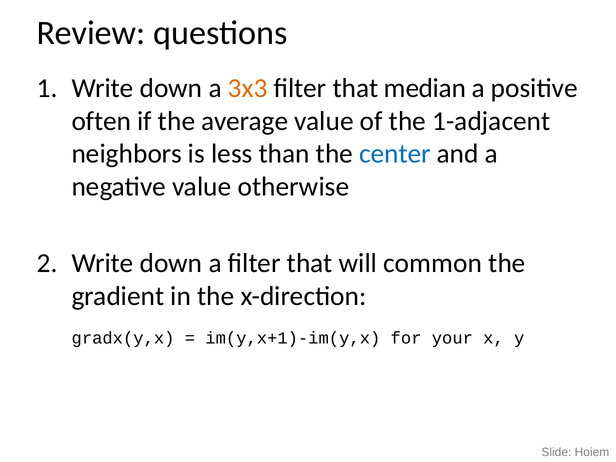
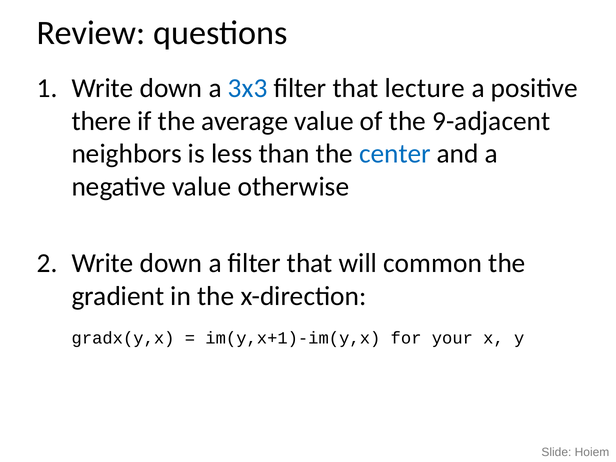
3x3 colour: orange -> blue (248, 88)
median: median -> lecture (425, 88)
often: often -> there (101, 121)
1-adjacent: 1-adjacent -> 9-adjacent (491, 121)
